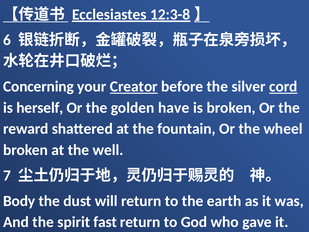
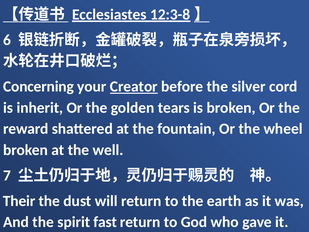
cord underline: present -> none (283, 86)
herself: herself -> inherit (40, 108)
have: have -> tears (174, 108)
Body: Body -> Their (19, 201)
